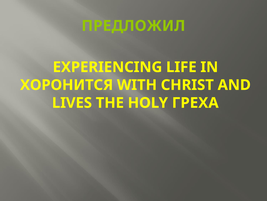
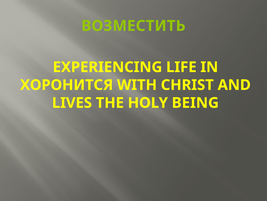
ПРЕДЛОЖИЛ: ПРЕДЛОЖИЛ -> ВОЗМЕСТИТЬ (133, 26)
ГРЕХА: ГРЕХА -> BEING (195, 102)
